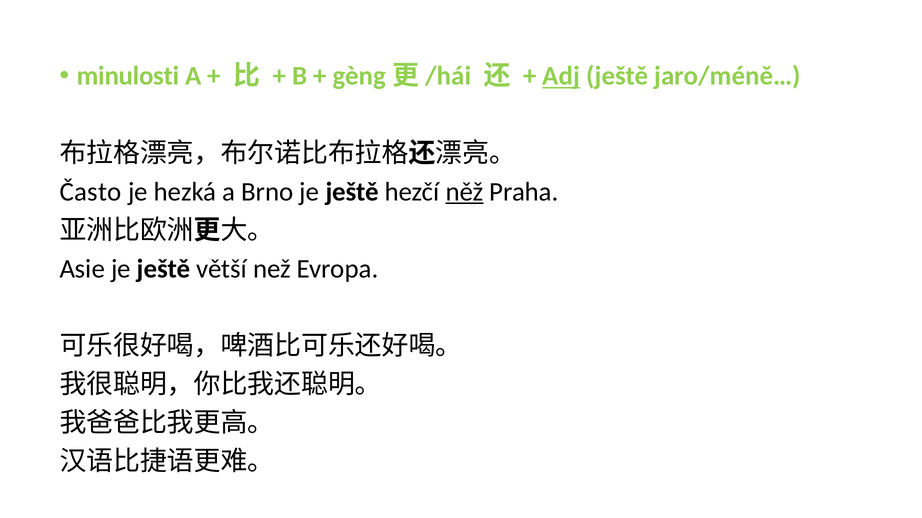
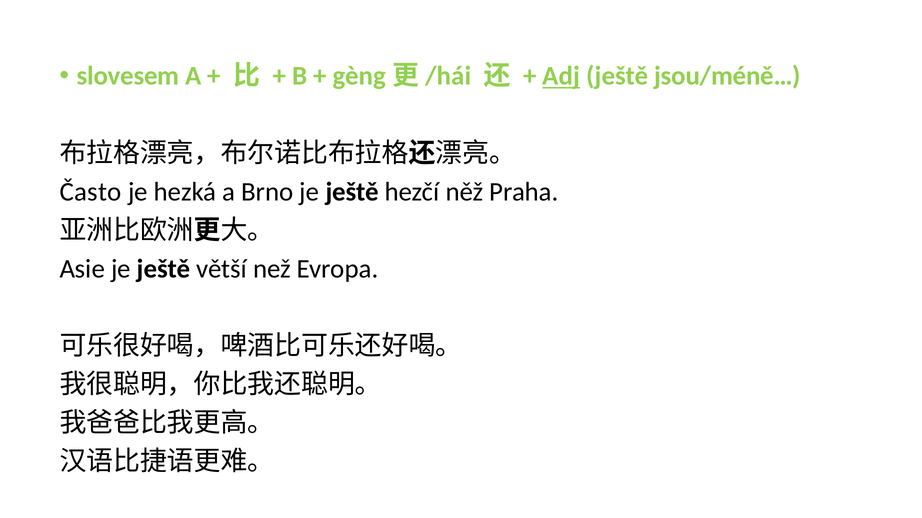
minulosti: minulosti -> slovesem (128, 76)
jaro/méně…: jaro/méně… -> jsou/méně… (728, 76)
něž underline: present -> none (465, 192)
